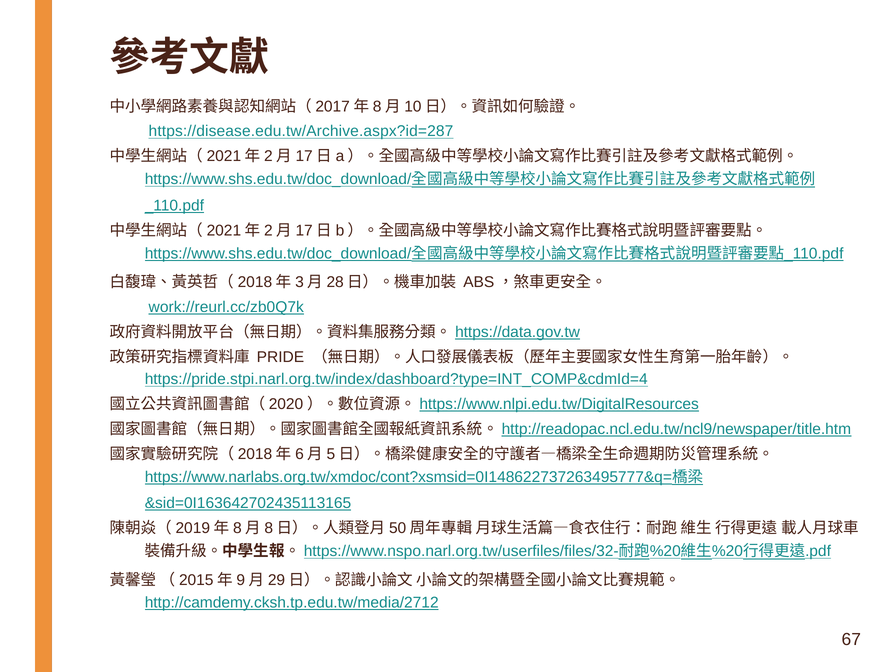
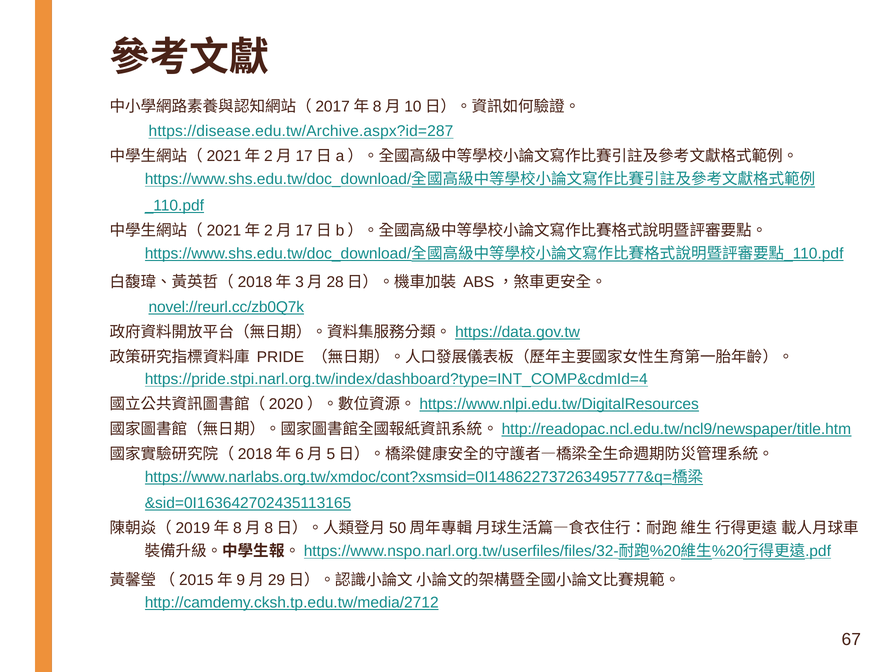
work://reurl.cc/zb0Q7k: work://reurl.cc/zb0Q7k -> novel://reurl.cc/zb0Q7k (226, 307)
